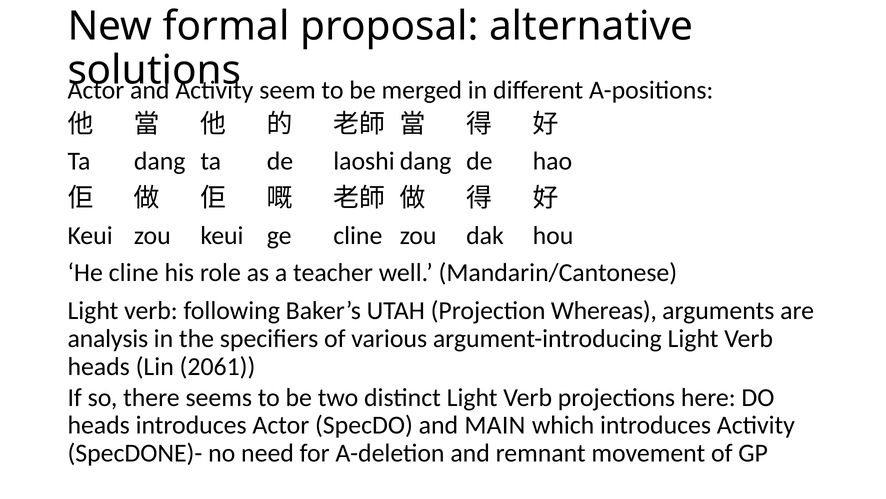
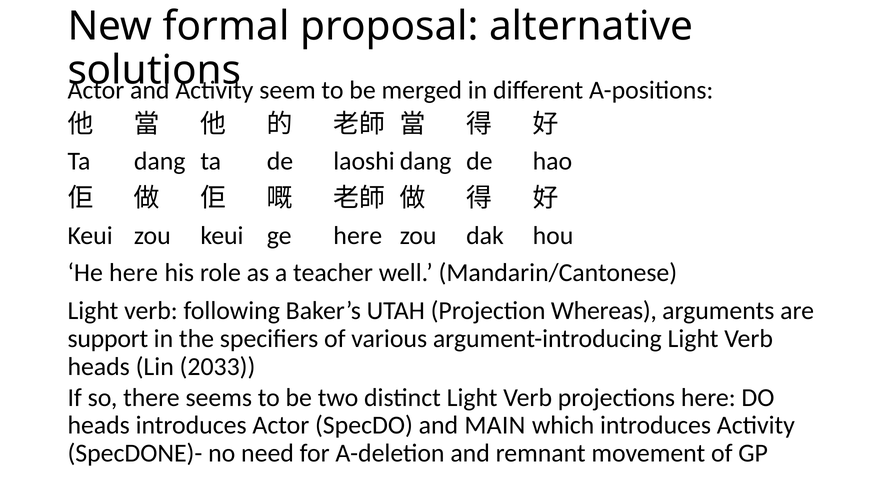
ge cline: cline -> here (358, 235)
He cline: cline -> here (134, 272)
analysis: analysis -> support (108, 338)
2061: 2061 -> 2033 (217, 366)
